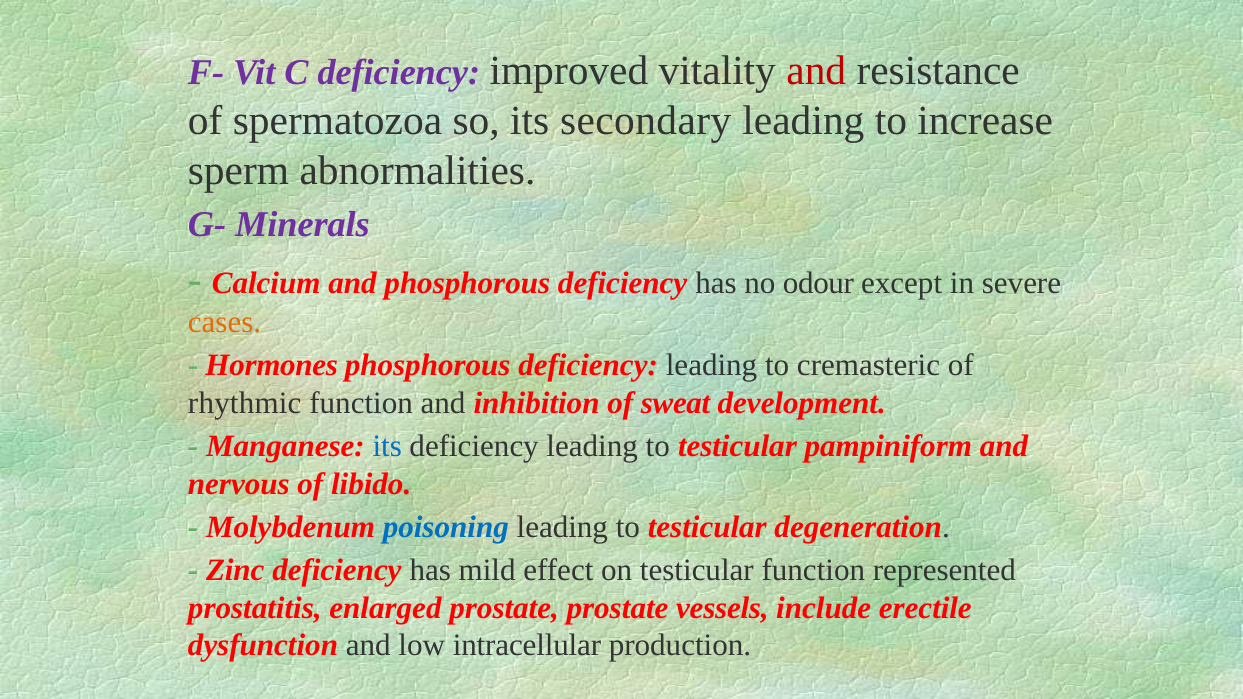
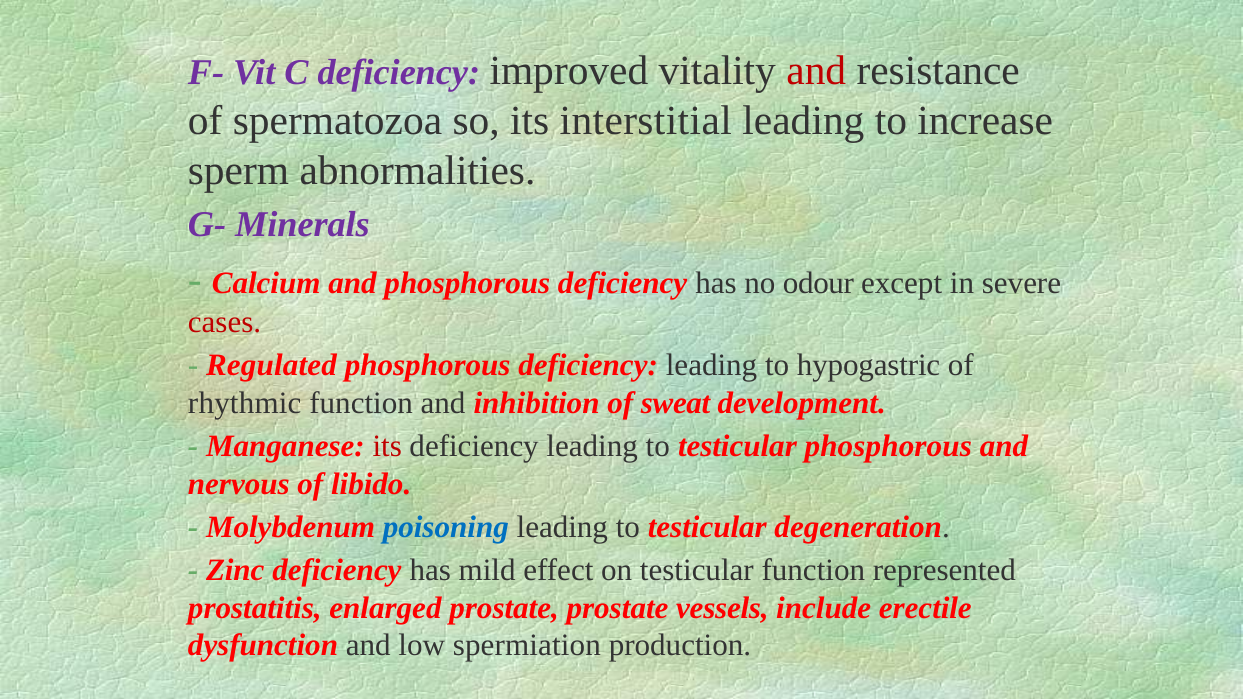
secondary: secondary -> interstitial (646, 121)
cases colour: orange -> red (225, 322)
Hormones: Hormones -> Regulated (271, 366)
cremasteric: cremasteric -> hypogastric (869, 366)
its colour: blue -> red (387, 447)
testicular pampiniform: pampiniform -> phosphorous (888, 447)
intracellular: intracellular -> spermiation (527, 645)
